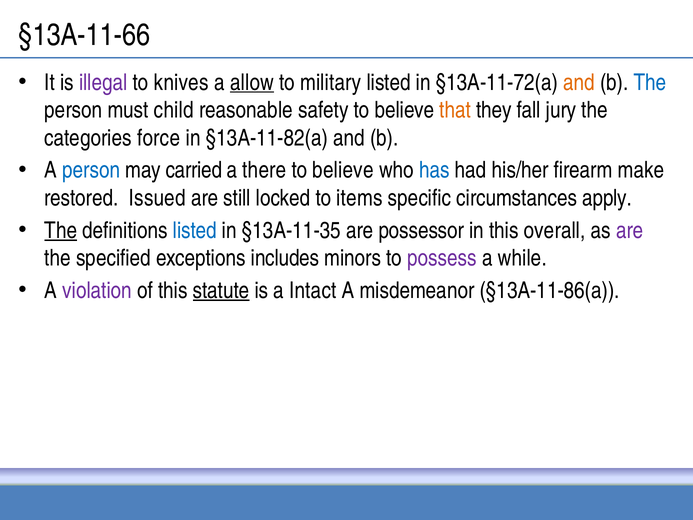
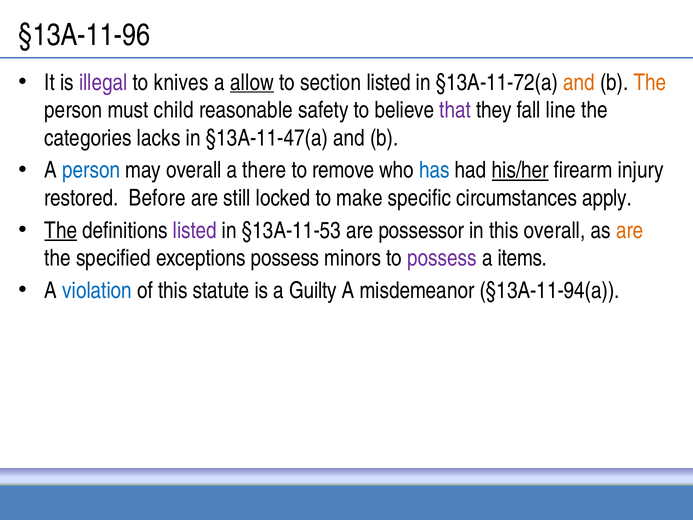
§13A-11-66: §13A-11-66 -> §13A-11-96 (84, 35)
military: military -> section (331, 82)
The colour: blue -> orange (650, 82)
that colour: orange -> purple (455, 110)
jury: jury -> line (561, 110)
force: force -> lacks (159, 138)
§13A-11-82(a: §13A-11-82(a -> §13A-11-47(a (267, 138)
may carried: carried -> overall (194, 170)
believe: believe -> remove (343, 170)
his/her underline: none -> present (520, 170)
make: make -> injury (641, 170)
Issued: Issued -> Before (157, 198)
items: items -> make (360, 198)
listed colour: blue -> purple (195, 230)
§13A-11-35: §13A-11-35 -> §13A-11-53 (291, 230)
are colour: purple -> orange (630, 230)
exceptions includes: includes -> possess (285, 258)
while: while -> items (522, 258)
violation colour: purple -> blue (97, 290)
statute underline: present -> none (221, 290)
Intact: Intact -> Guilty (313, 290)
§13A-11-86(a: §13A-11-86(a -> §13A-11-94(a (550, 290)
